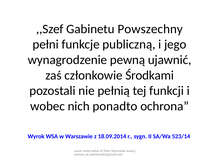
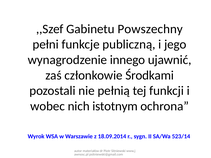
pewną: pewną -> innego (128, 60)
ponadto: ponadto -> istotnym (115, 106)
